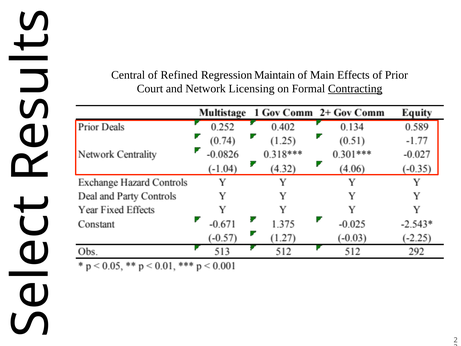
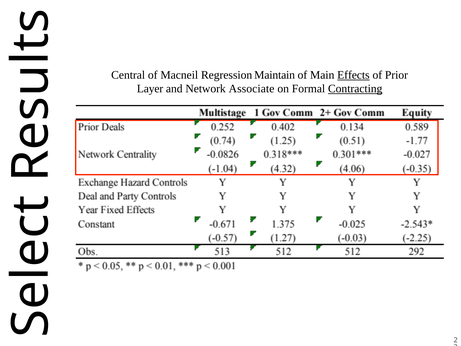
Refined: Refined -> Macneil (179, 75)
Effects underline: none -> present (353, 75)
Court: Court -> Layer (150, 89)
Licensing: Licensing -> Associate (252, 89)
